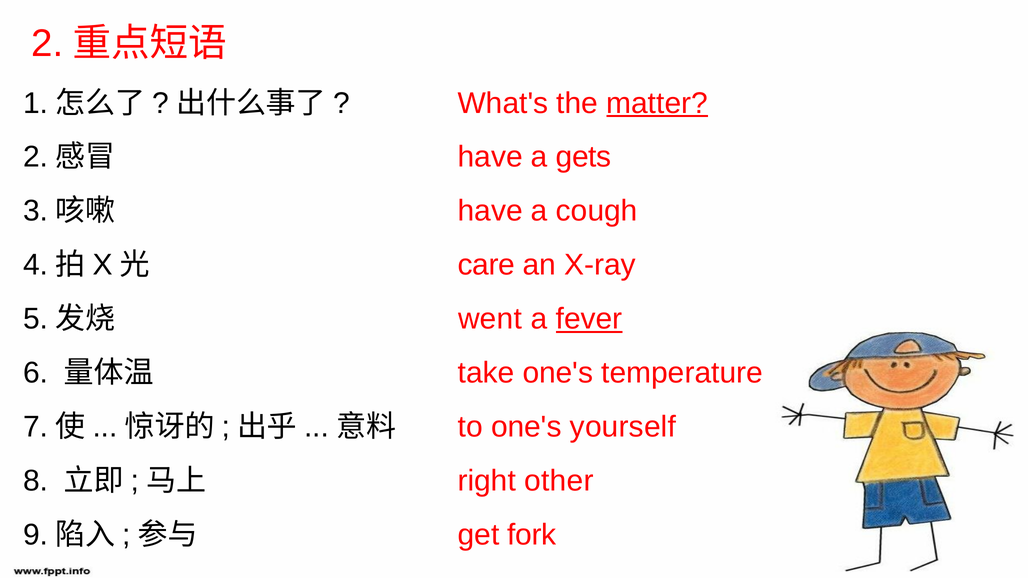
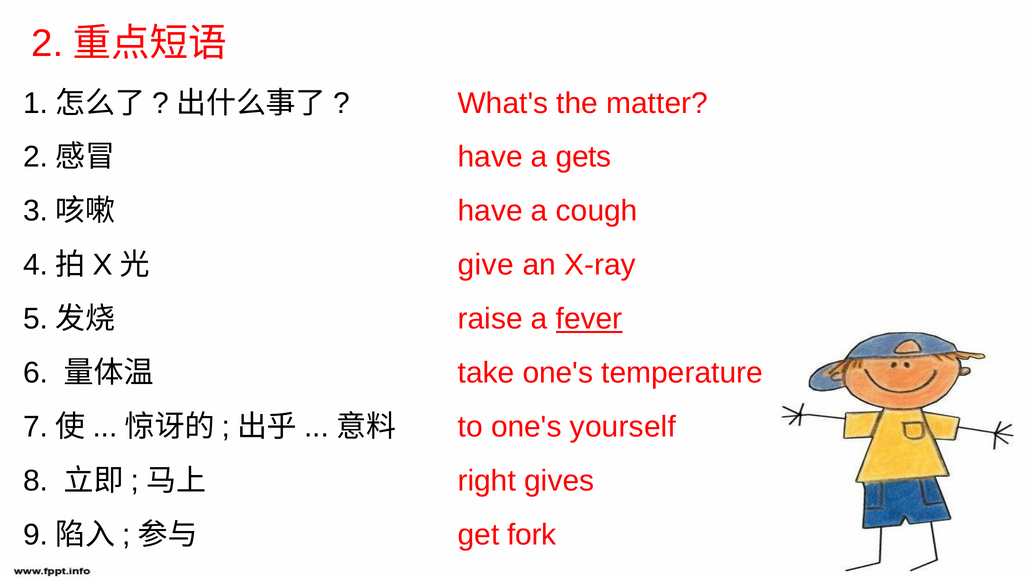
matter underline: present -> none (657, 103)
care: care -> give (486, 265)
went: went -> raise (490, 319)
other: other -> gives (559, 481)
